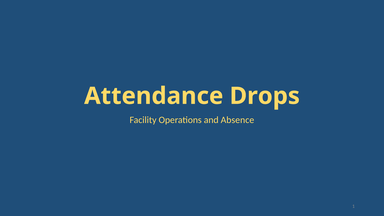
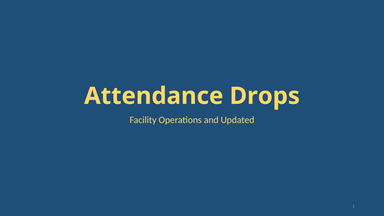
Absence: Absence -> Updated (238, 120)
